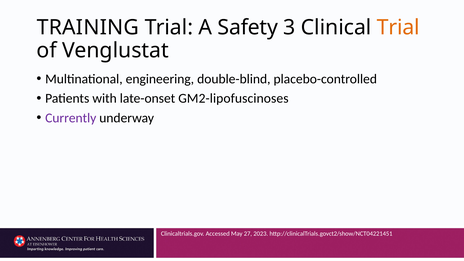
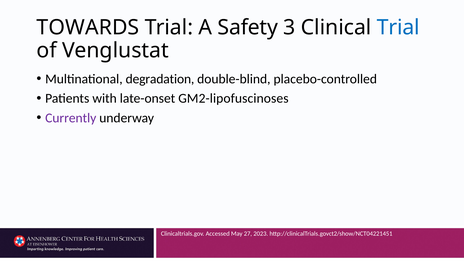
TRAINING: TRAINING -> TOWARDS (88, 28)
Trial colour: orange -> blue (398, 28)
engineering: engineering -> degradation (160, 79)
